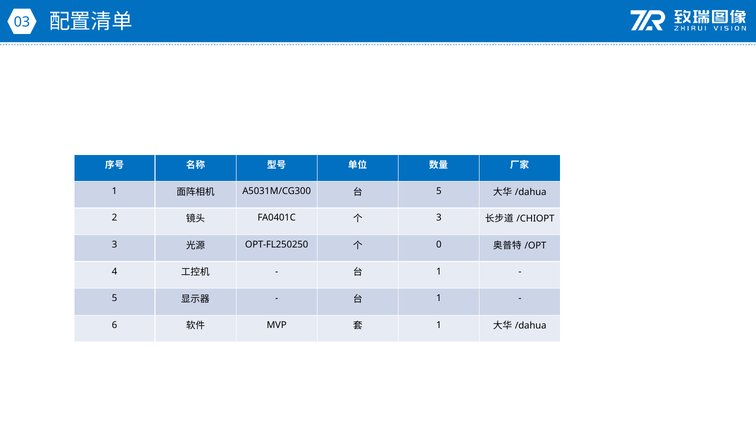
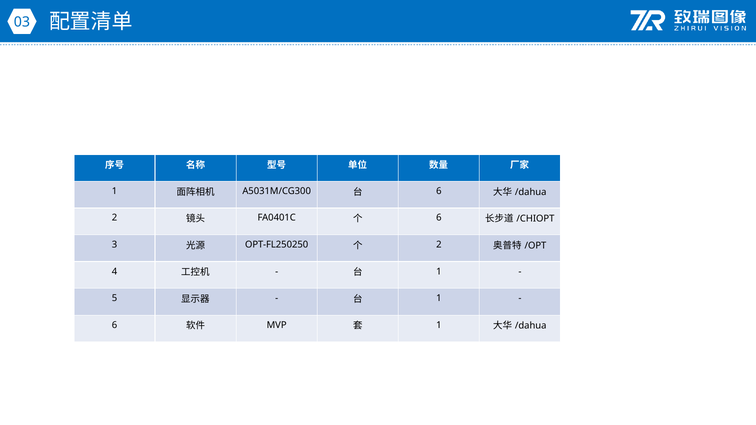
5: 5 -> 6 (439, 191)
3: 3 -> 6 (439, 218)
0: 0 -> 2 (439, 245)
